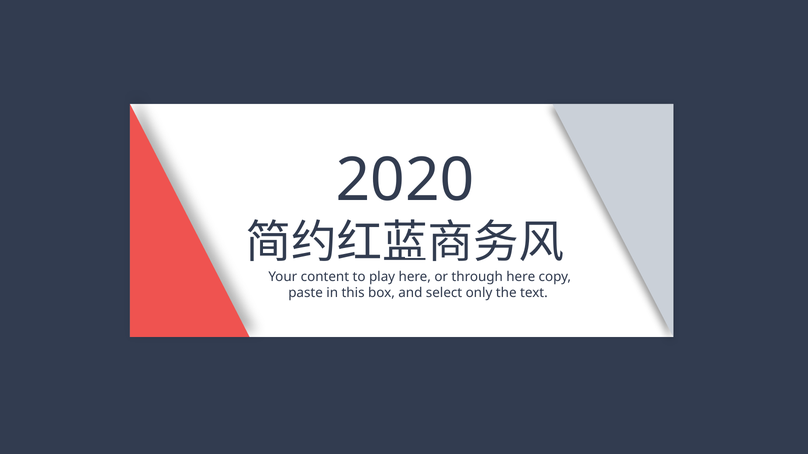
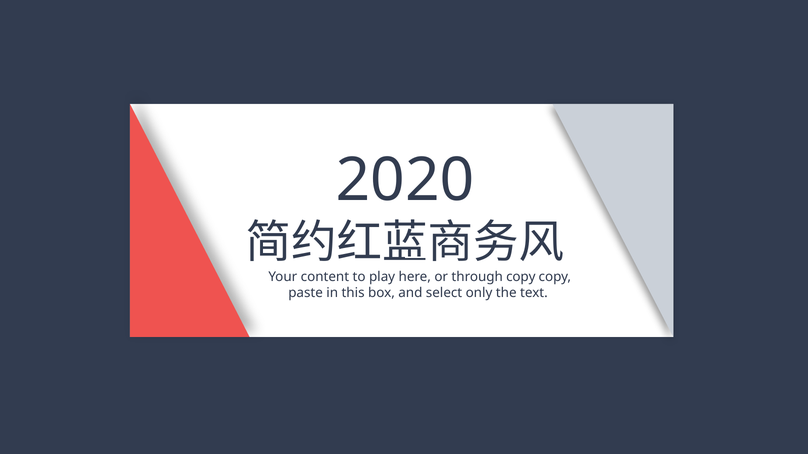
through here: here -> copy (521, 277)
